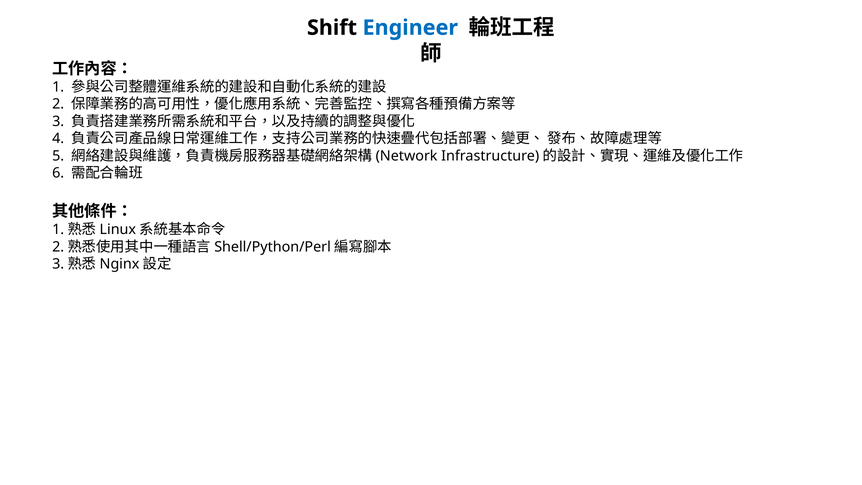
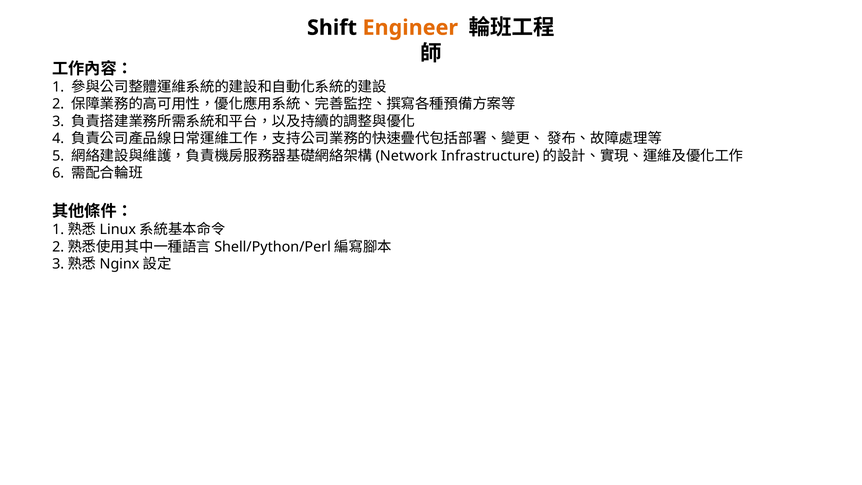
Engineer colour: blue -> orange (410, 28)
